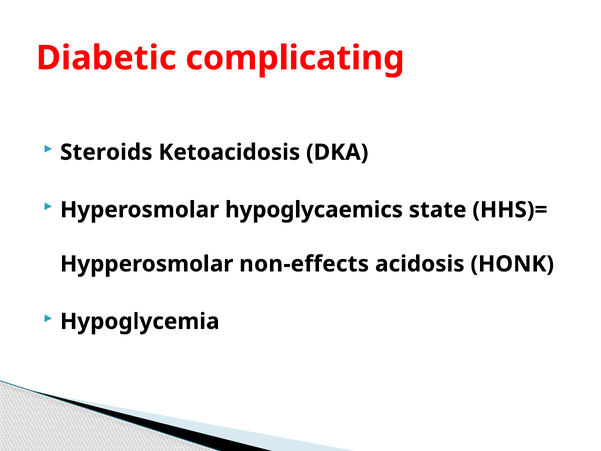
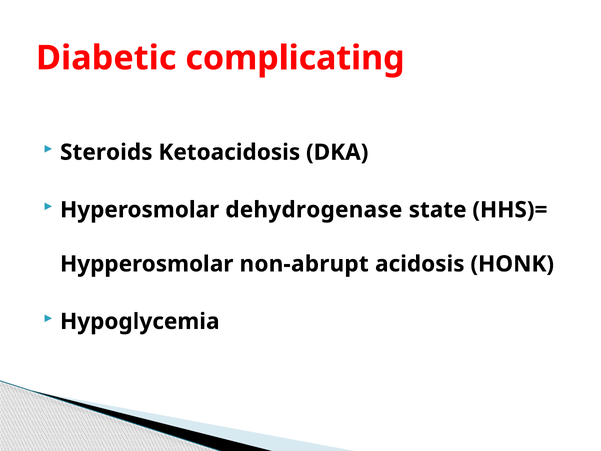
hypoglycaemics: hypoglycaemics -> dehydrogenase (314, 210)
non-effects: non-effects -> non-abrupt (304, 264)
